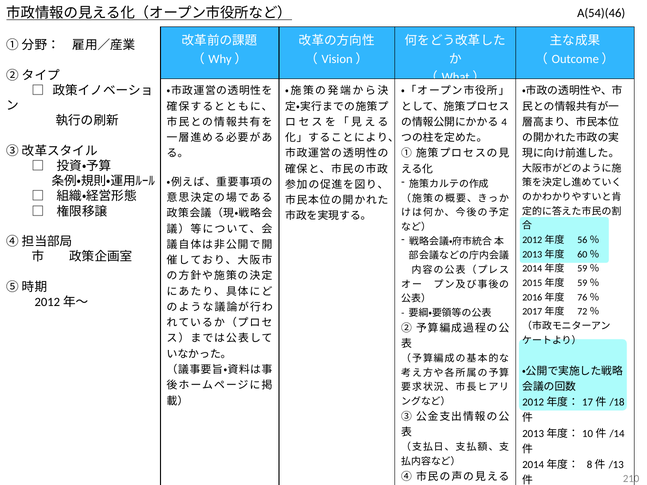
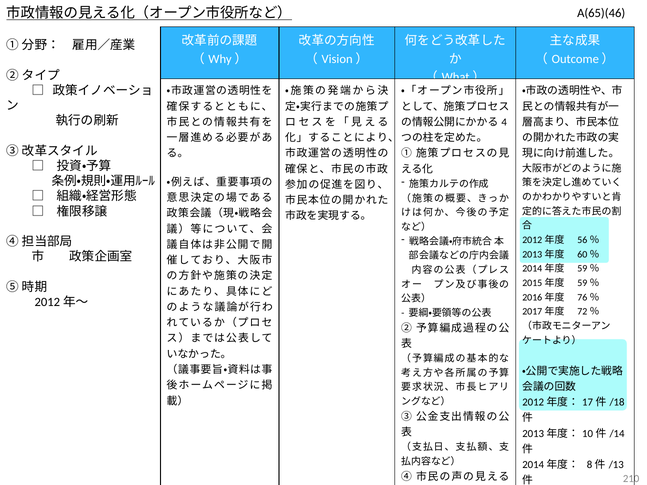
A(54)(46: A(54)(46 -> A(65)(46 (601, 13)
